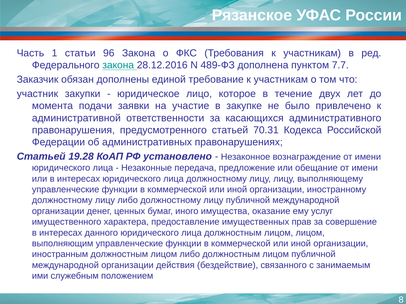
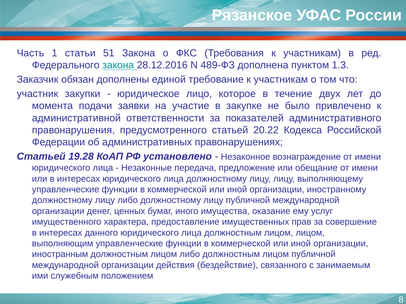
96: 96 -> 51 (109, 53)
7.7: 7.7 -> 1.3 (340, 65)
касающихся: касающихся -> показателей (255, 118)
70.31: 70.31 -> 20.22 (266, 130)
